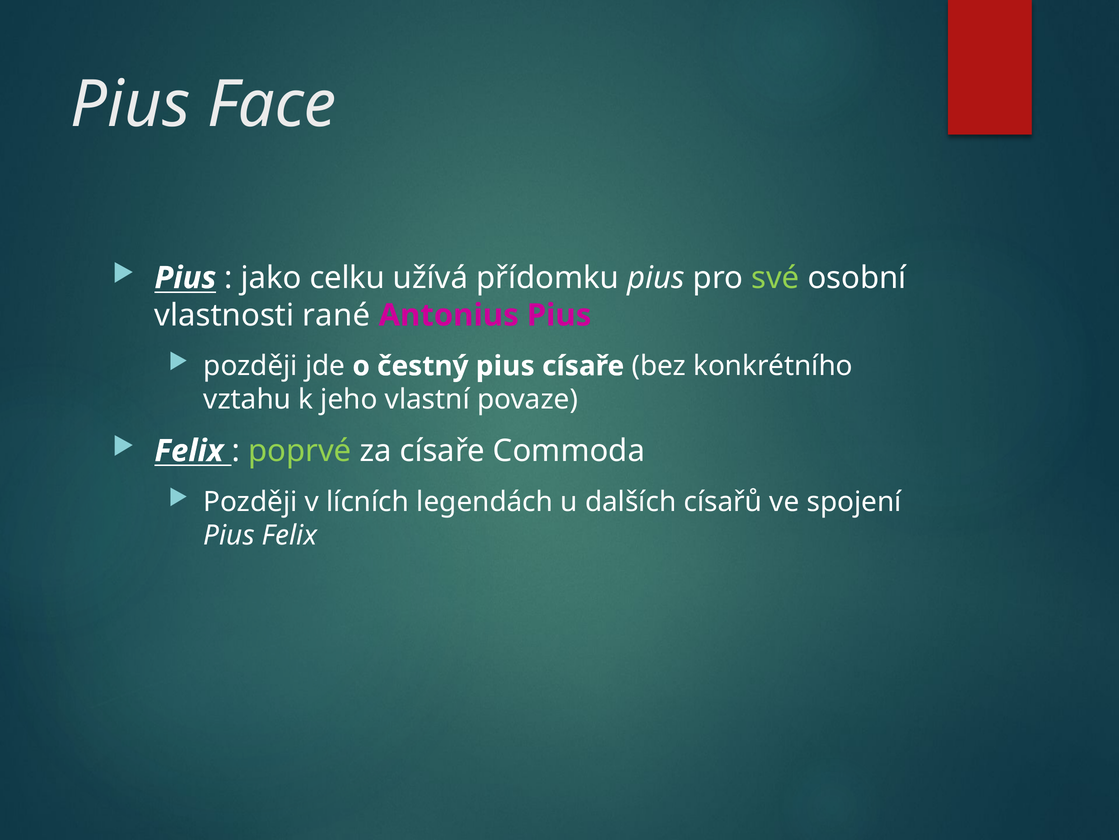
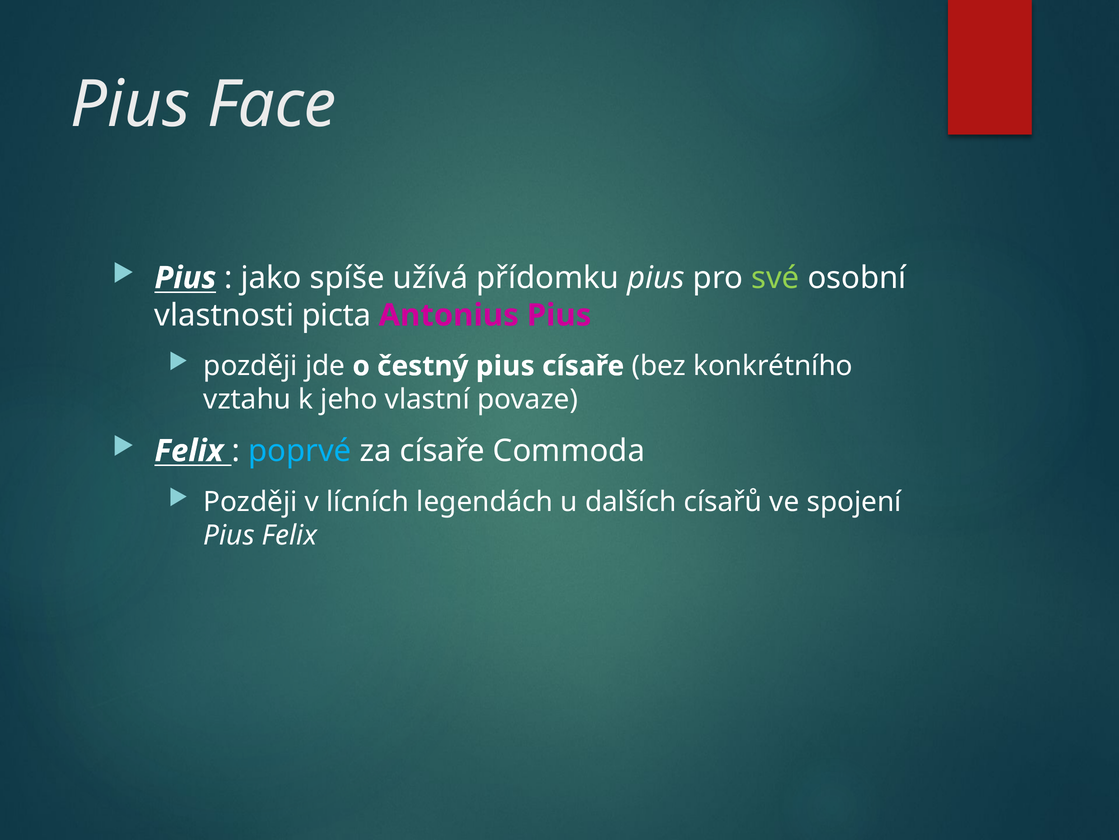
celku: celku -> spíše (347, 278)
rané: rané -> picta (336, 315)
poprvé colour: light green -> light blue (300, 451)
